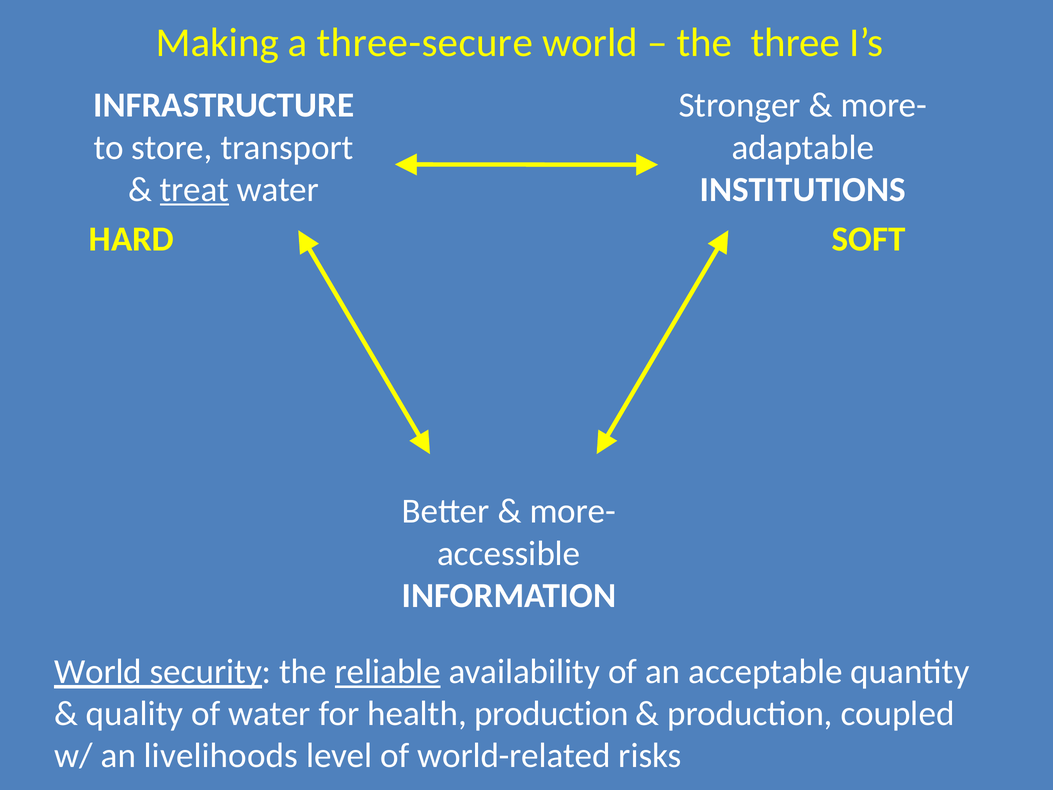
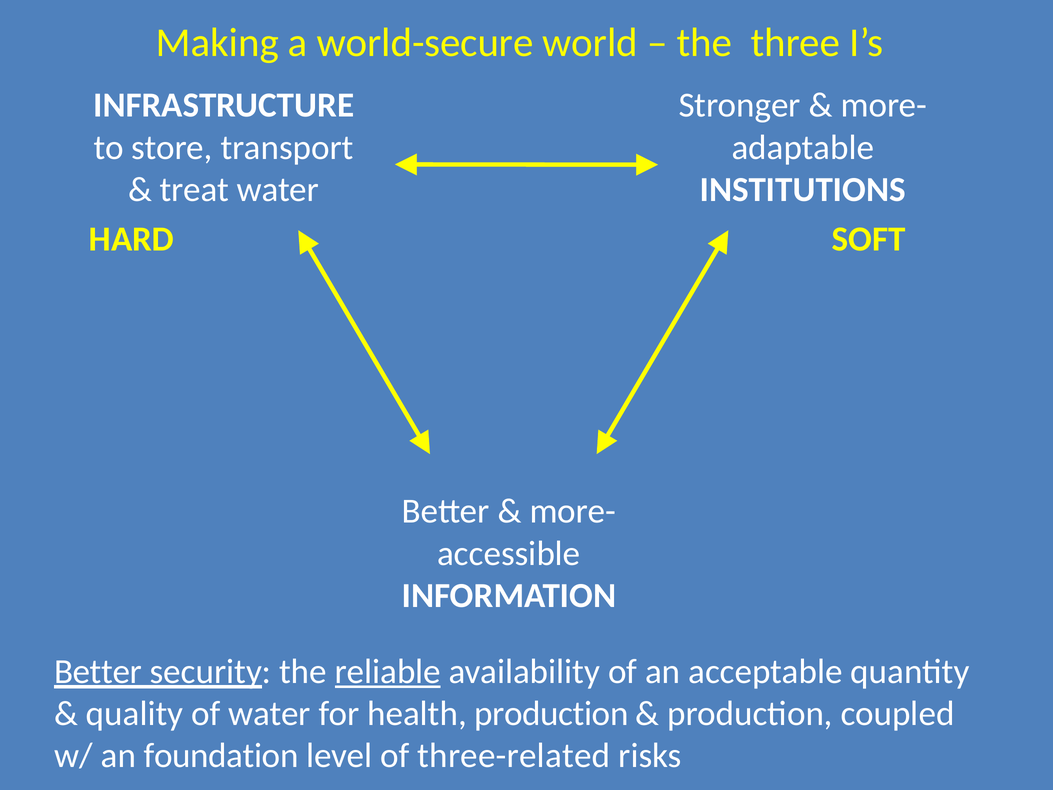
three-secure: three-secure -> world-secure (425, 43)
treat underline: present -> none (194, 190)
World: World -> Better (98, 671)
livelihoods: livelihoods -> foundation (221, 756)
world-related: world-related -> three-related (514, 756)
